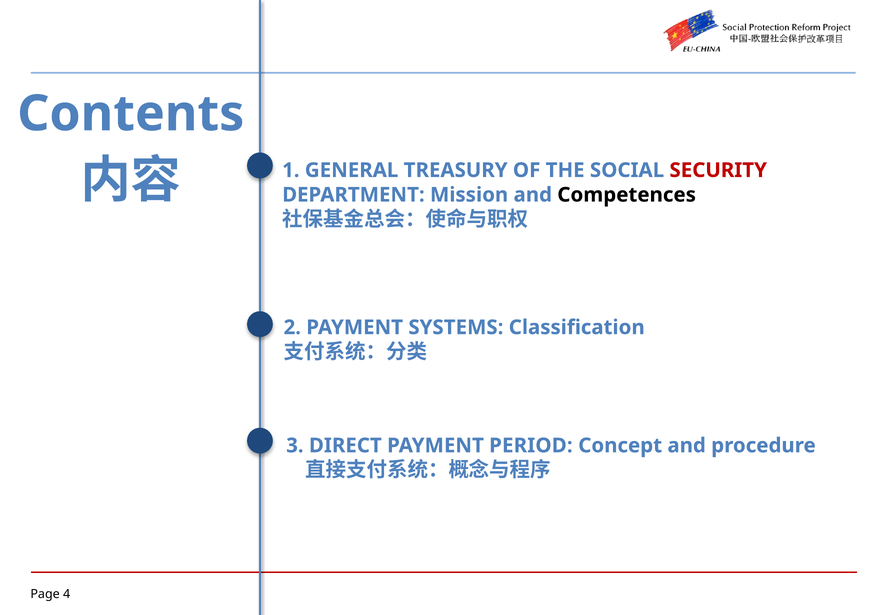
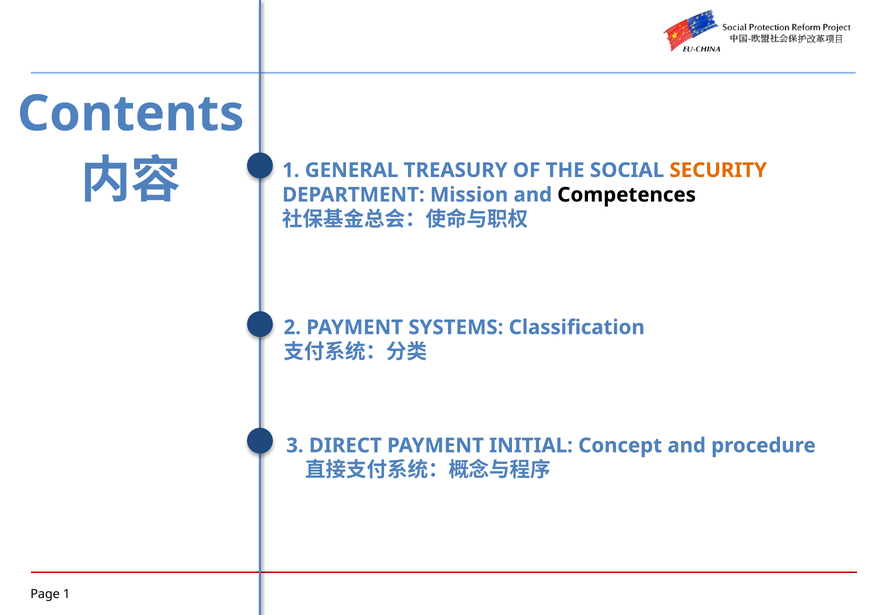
SECURITY colour: red -> orange (718, 170)
PERIOD: PERIOD -> INITIAL (531, 445)
4: 4 -> 1 (67, 594)
